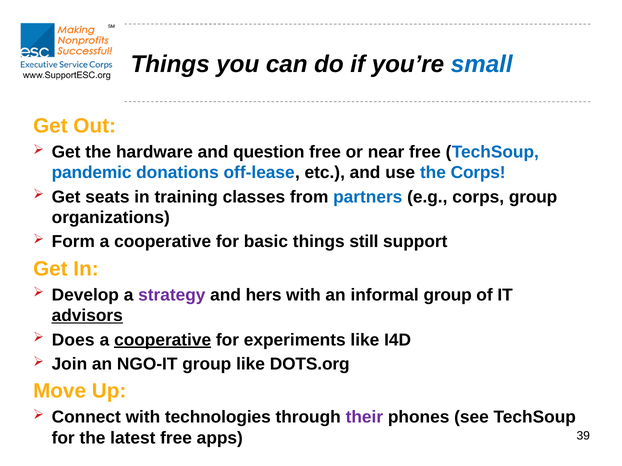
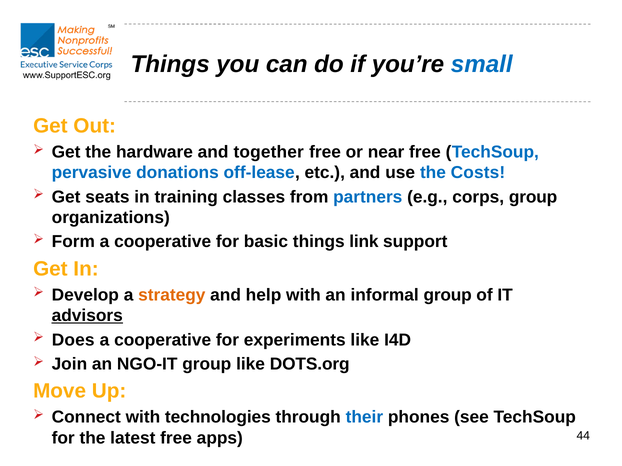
question: question -> together (269, 152)
pandemic: pandemic -> pervasive (92, 173)
the Corps: Corps -> Costs (478, 173)
still: still -> link (364, 242)
strategy colour: purple -> orange (172, 295)
hers: hers -> help (264, 295)
cooperative underline: present -> none (163, 340)
their colour: purple -> blue (364, 418)
39: 39 -> 44 (583, 436)
